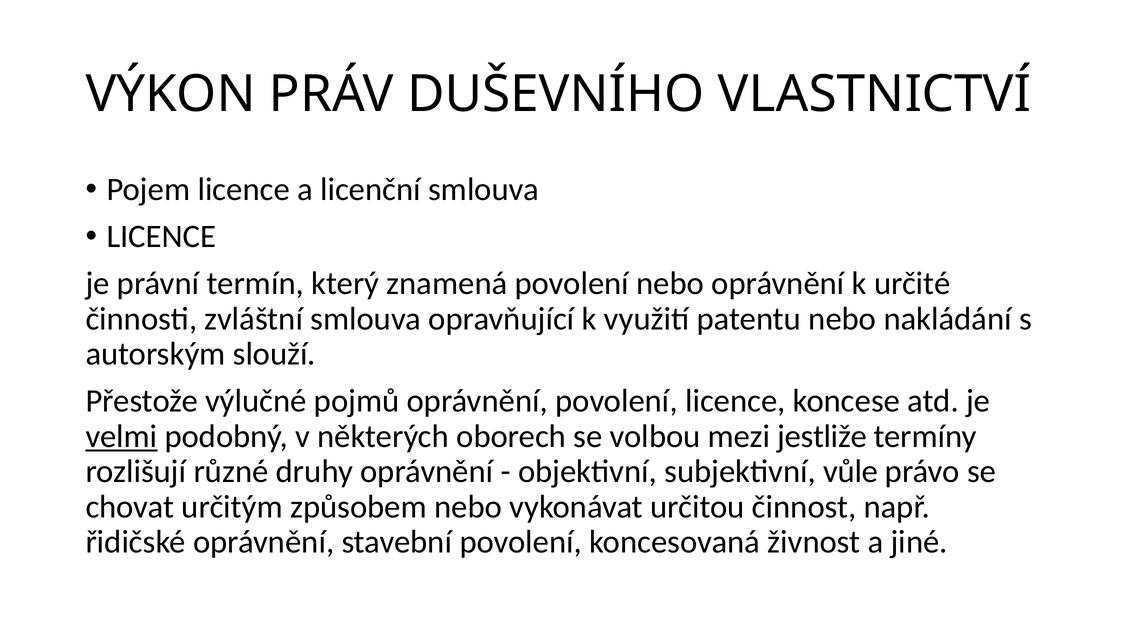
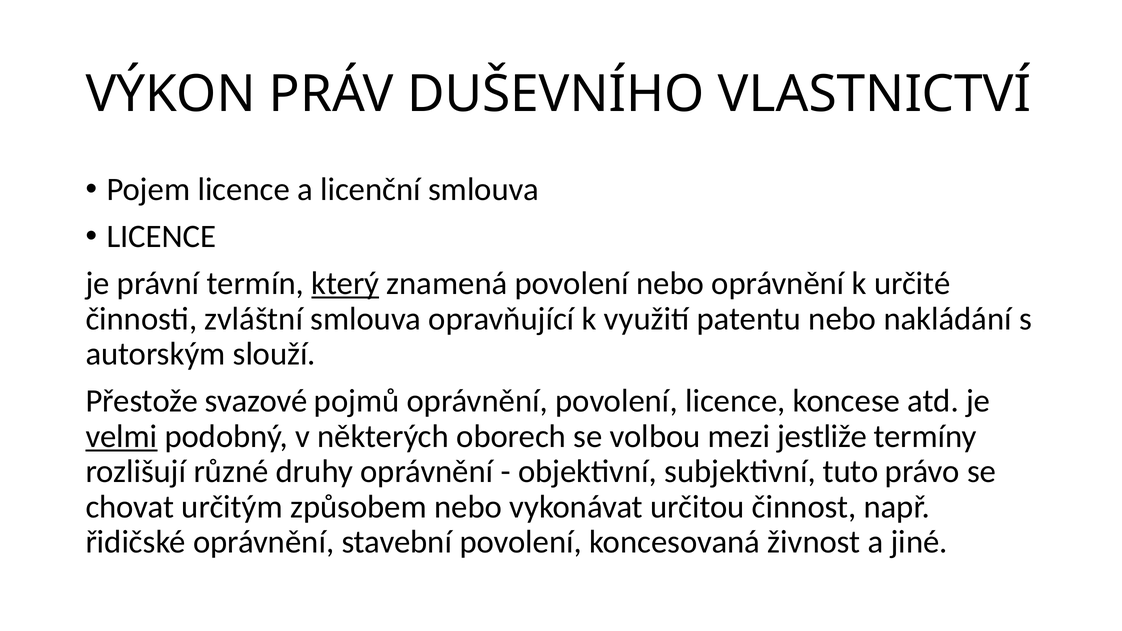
který underline: none -> present (345, 284)
výlučné: výlučné -> svazové (256, 401)
vůle: vůle -> tuto (851, 472)
